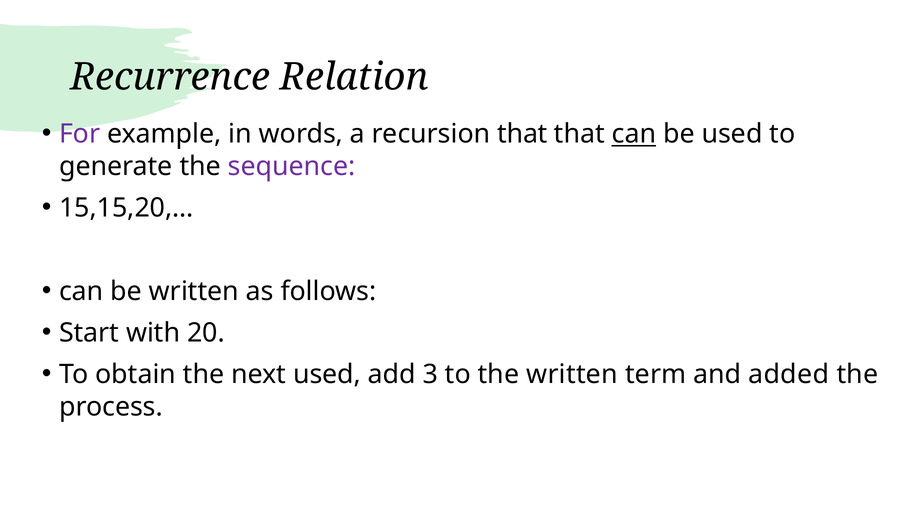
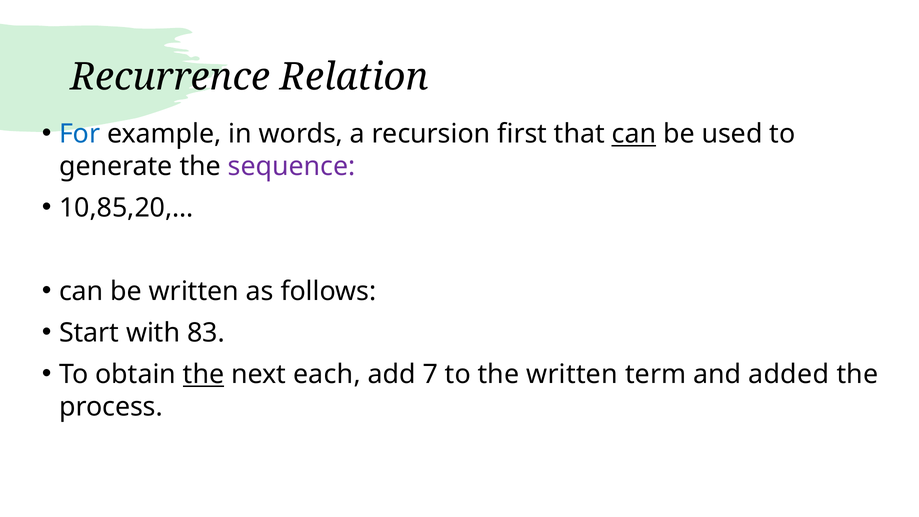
For colour: purple -> blue (80, 134)
recursion that: that -> first (522, 134)
15,15,20,…: 15,15,20,… -> 10,85,20,… (126, 208)
20: 20 -> 83 (206, 333)
the underline: none -> present (204, 375)
next used: used -> each (327, 375)
3: 3 -> 7 (430, 375)
